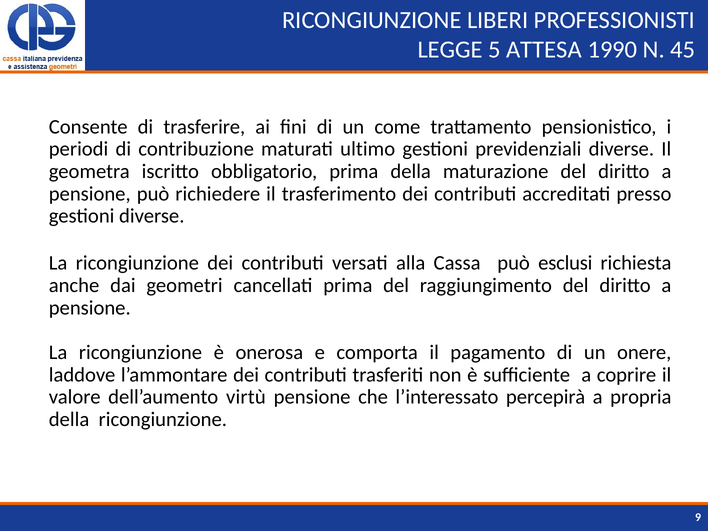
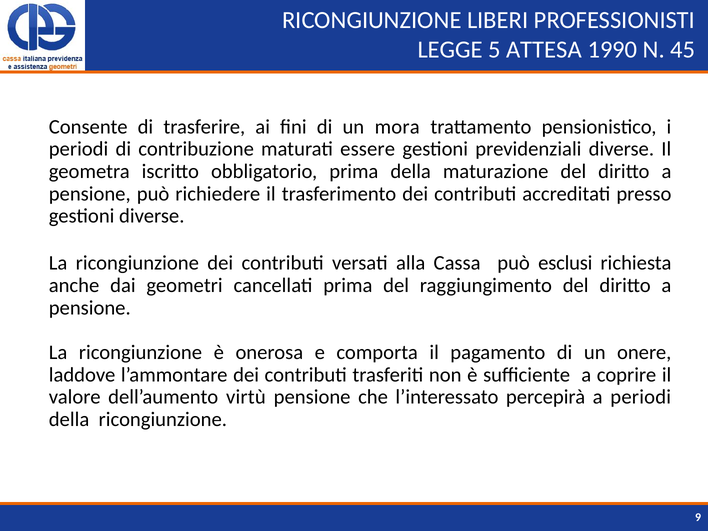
come: come -> mora (397, 127)
ultimo: ultimo -> essere (368, 149)
a propria: propria -> periodi (641, 397)
